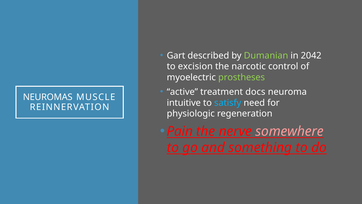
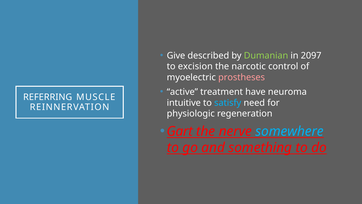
Gart: Gart -> Give (176, 55)
2042: 2042 -> 2097 (311, 55)
prostheses colour: light green -> pink (242, 77)
docs: docs -> have (255, 92)
NEUROMAS: NEUROMAS -> REFERRING (48, 97)
Pain: Pain -> Gart (180, 131)
somewhere colour: pink -> light blue (290, 131)
